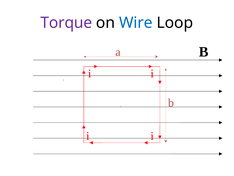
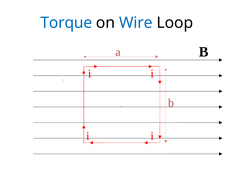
Torque colour: purple -> blue (66, 23)
